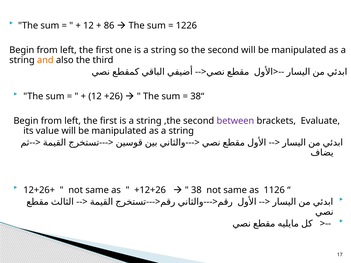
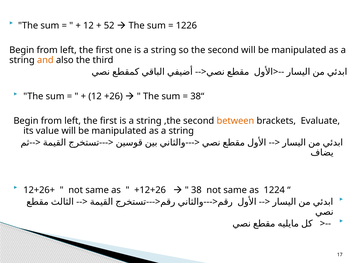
86: 86 -> 52 (109, 25)
between colour: purple -> orange (235, 121)
1126: 1126 -> 1224 (274, 190)
